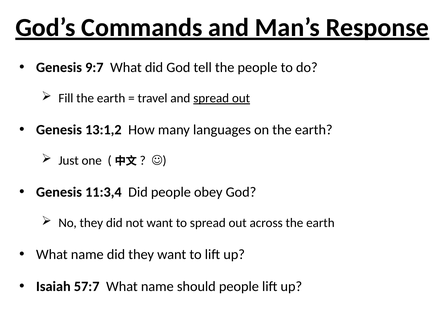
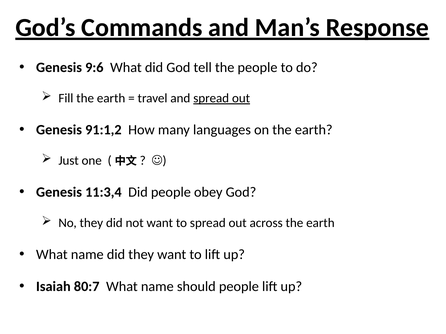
9:7: 9:7 -> 9:6 (94, 68)
13:1,2: 13:1,2 -> 91:1,2 (103, 130)
57:7: 57:7 -> 80:7 (87, 287)
